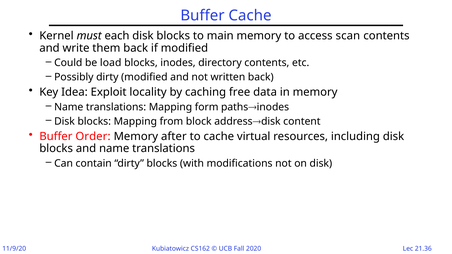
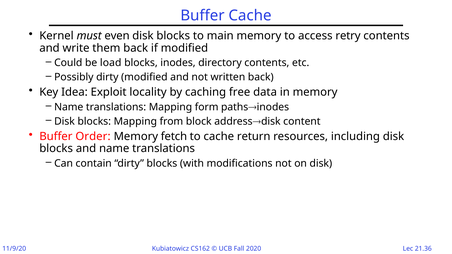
each: each -> even (117, 36)
scan: scan -> retry (348, 36)
after: after -> fetch (174, 136)
virtual: virtual -> return (254, 136)
